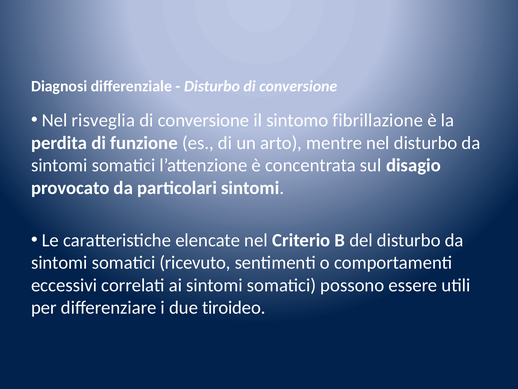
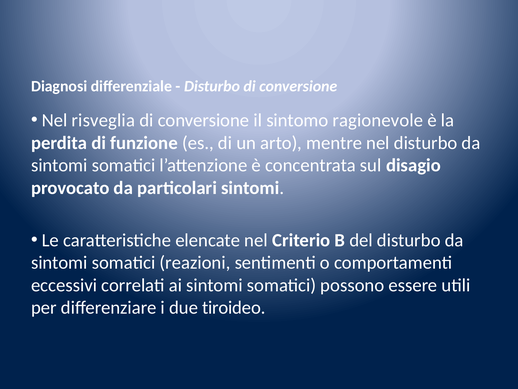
fibrillazione: fibrillazione -> ragionevole (378, 120)
ricevuto: ricevuto -> reazioni (195, 262)
